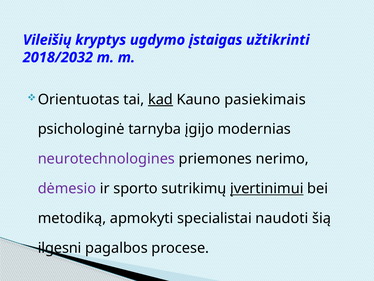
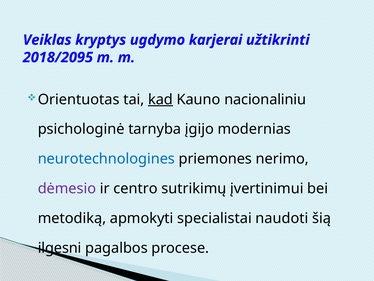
Vileišių: Vileišių -> Veiklas (47, 40)
įstaigas: įstaigas -> karjerai (216, 40)
2018/2032: 2018/2032 -> 2018/2095 (58, 57)
pasiekimais: pasiekimais -> nacionaliniu (265, 99)
neurotechnologines colour: purple -> blue (106, 159)
sporto: sporto -> centro (136, 188)
įvertinimui underline: present -> none (267, 188)
